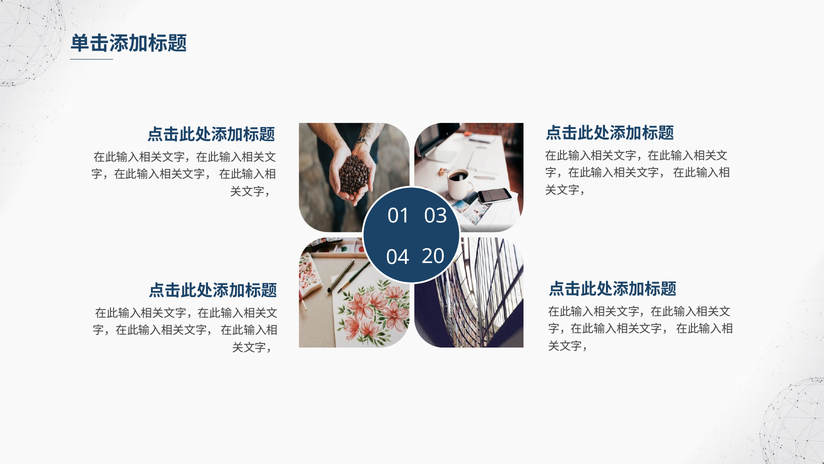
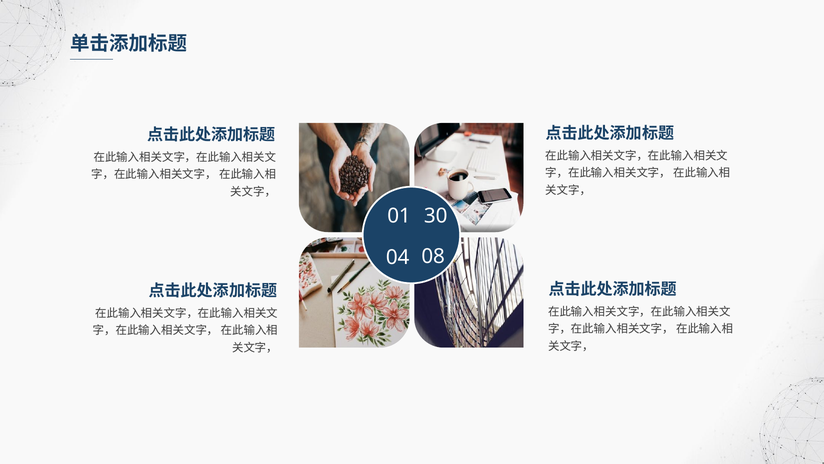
03: 03 -> 30 (436, 216)
20: 20 -> 08 (433, 256)
